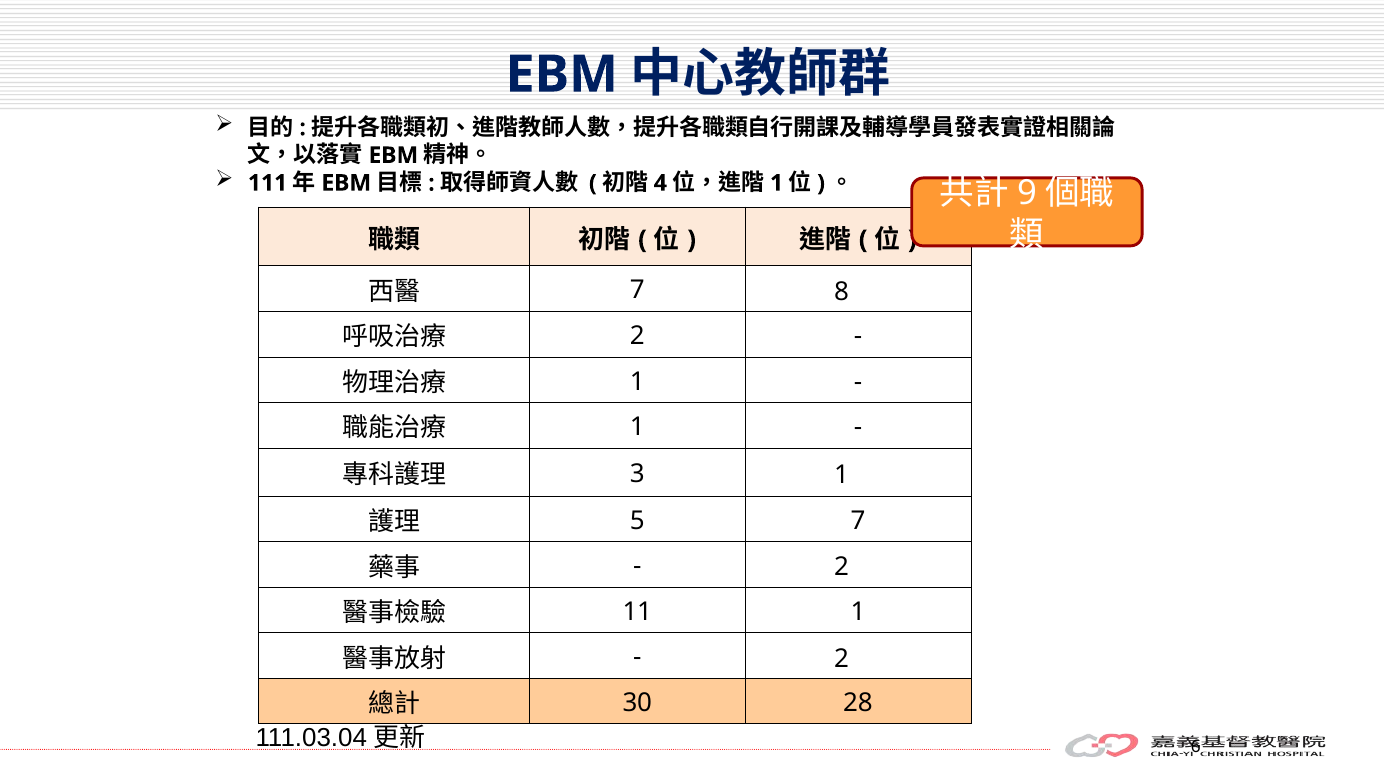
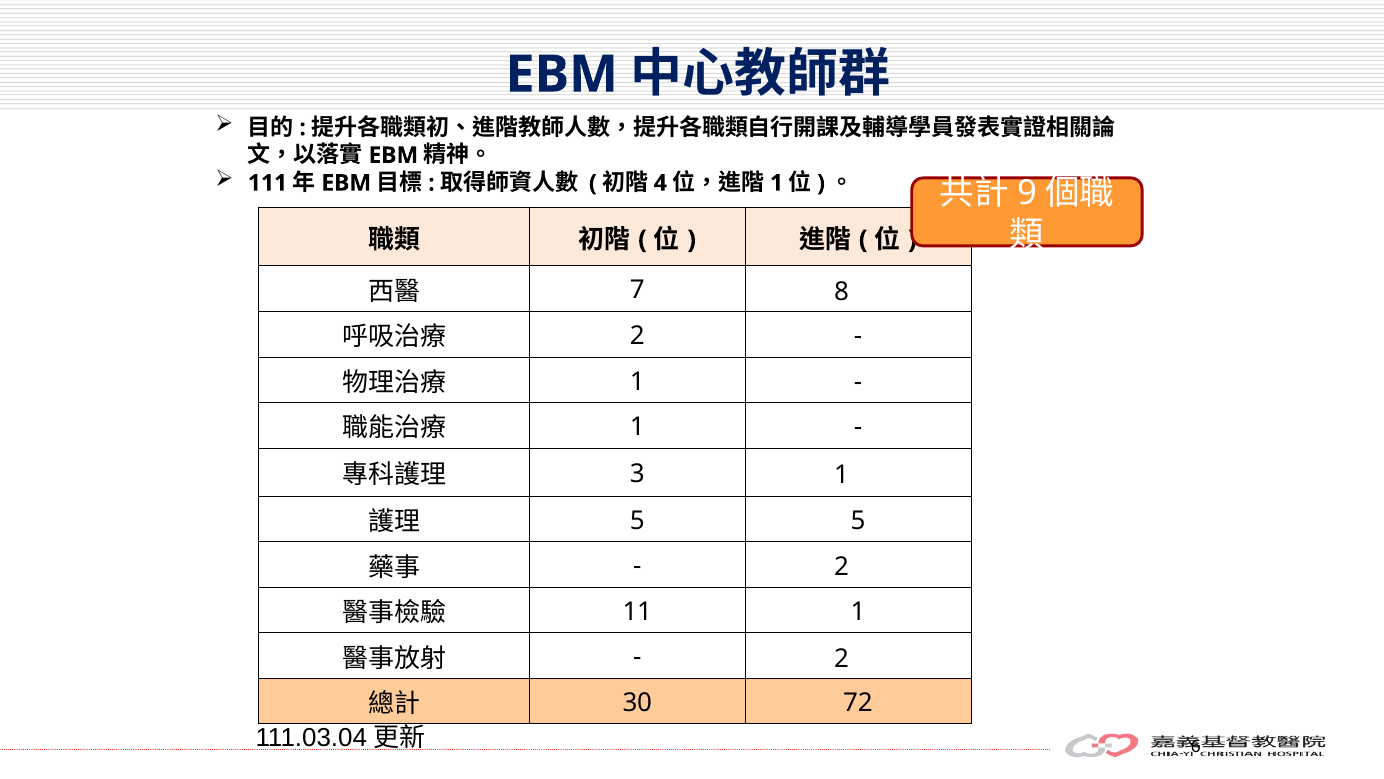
5 7: 7 -> 5 (858, 520)
28: 28 -> 72 (858, 702)
